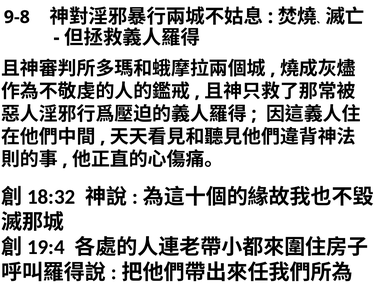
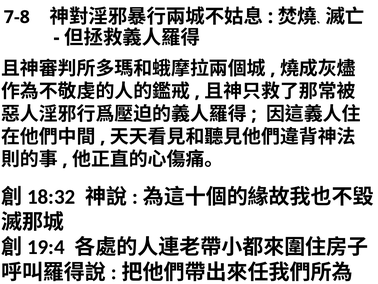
9-8: 9-8 -> 7-8 (17, 17)
